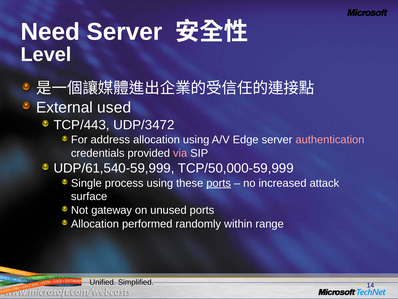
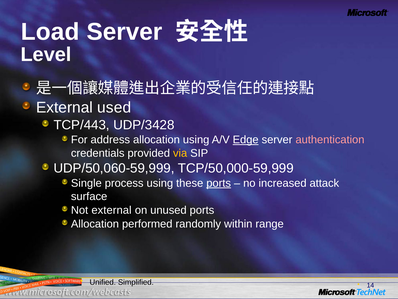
Need: Need -> Load (50, 32)
UDP/3472: UDP/3472 -> UDP/3428 (144, 125)
Edge underline: none -> present (246, 140)
via colour: pink -> yellow (180, 153)
UDP/61,540-59,999: UDP/61,540-59,999 -> UDP/50,060-59,999 (114, 168)
Not gateway: gateway -> external (112, 210)
